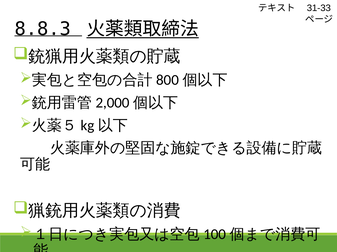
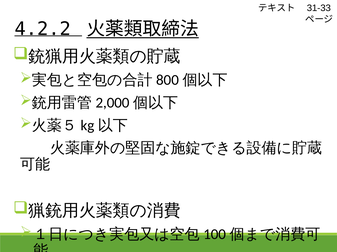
8.8.3: 8.8.3 -> 4.2.2 (43, 29)
